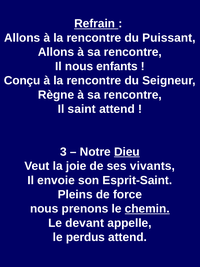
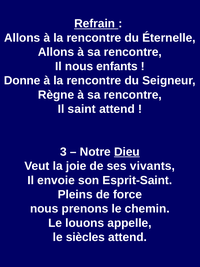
Puissant: Puissant -> Éternelle (169, 38)
Conçu: Conçu -> Donne (22, 80)
chemin underline: present -> none (147, 208)
devant: devant -> louons (85, 223)
perdus: perdus -> siècles (85, 237)
